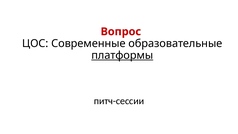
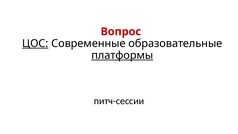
ЦОС underline: none -> present (35, 43)
